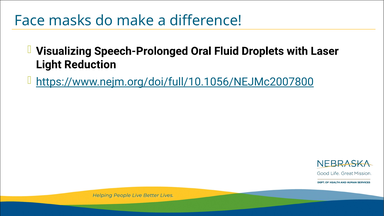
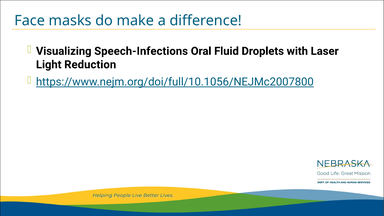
Speech-Prolonged: Speech-Prolonged -> Speech-Infections (141, 51)
